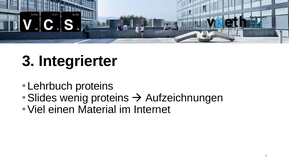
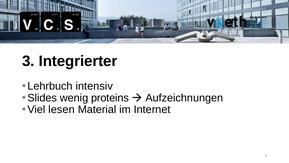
Lehrbuch proteins: proteins -> intensiv (94, 86)
einen: einen -> lesen (62, 109)
